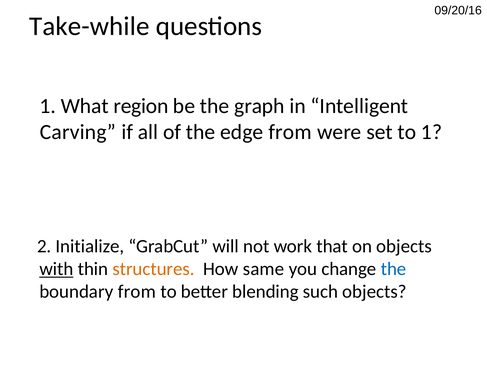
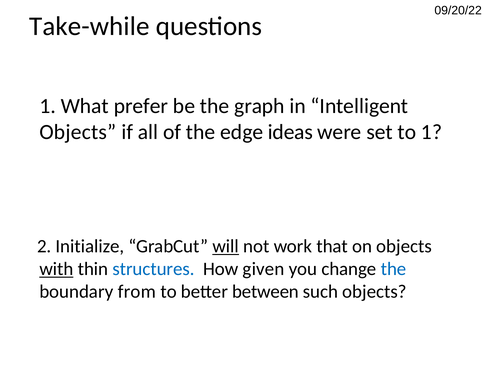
09/20/16: 09/20/16 -> 09/20/22 (458, 11)
region: region -> prefer (141, 106)
Carving: Carving -> Objects (78, 132)
edge from: from -> ideas (290, 132)
will underline: none -> present (226, 246)
structures colour: orange -> blue (154, 269)
same: same -> given (264, 269)
blending: blending -> between (266, 292)
